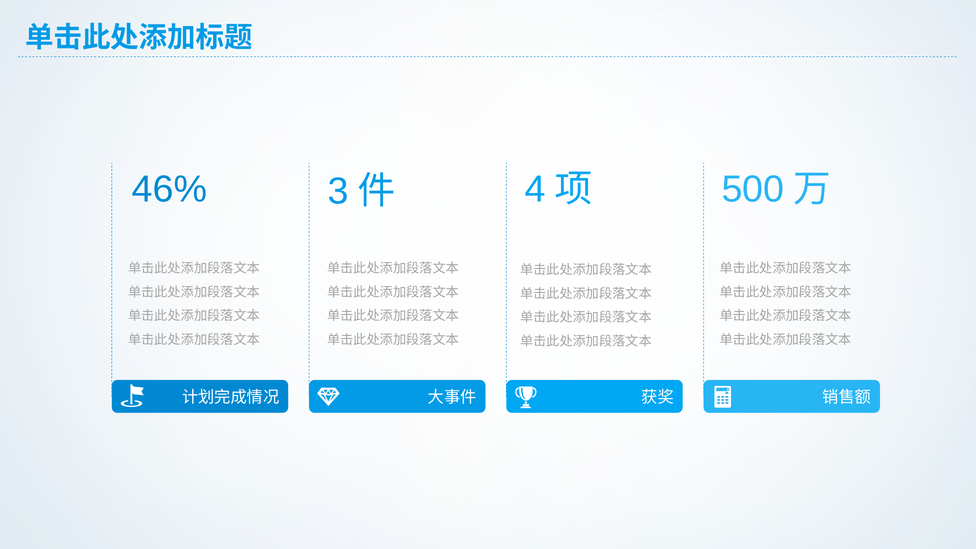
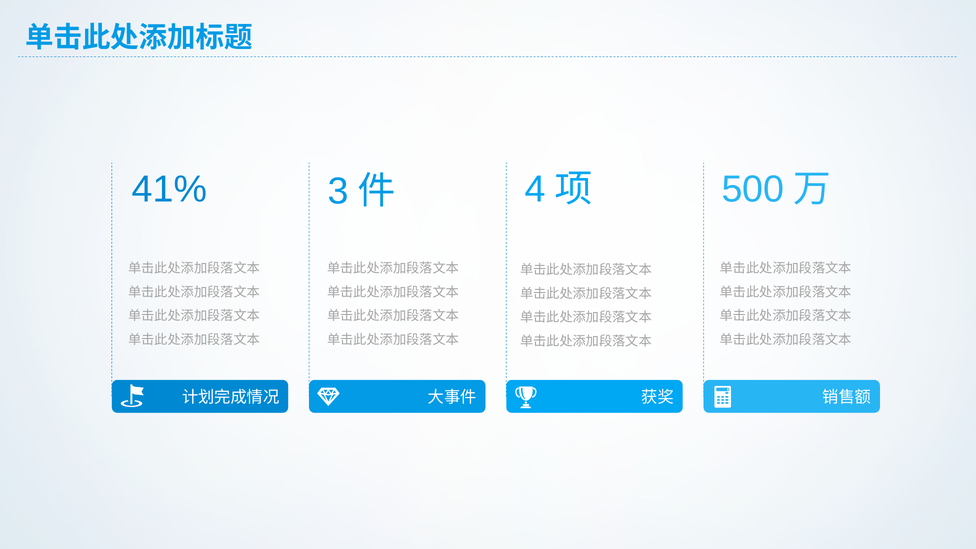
46%: 46% -> 41% (170, 189)
